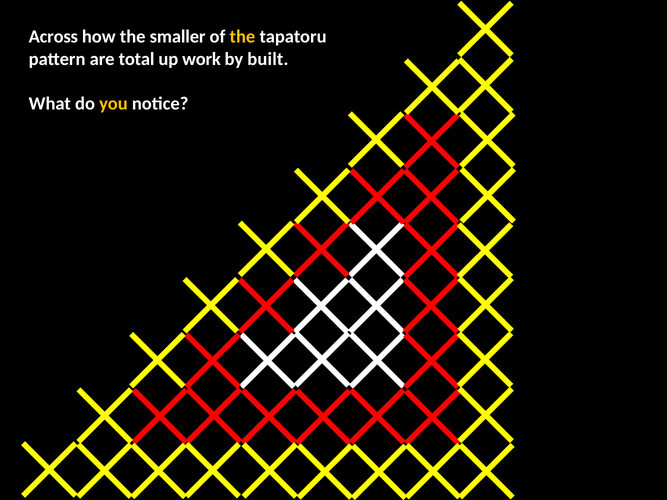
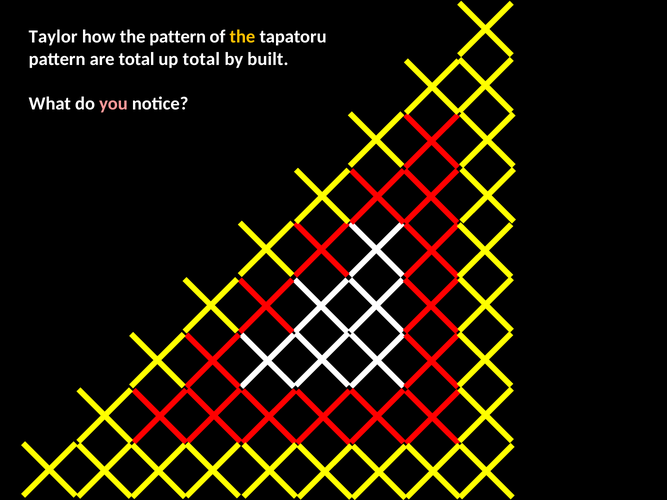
Across: Across -> Taylor (53, 37)
the smaller: smaller -> pattern (178, 37)
up work: work -> total (201, 59)
you colour: yellow -> pink (113, 104)
